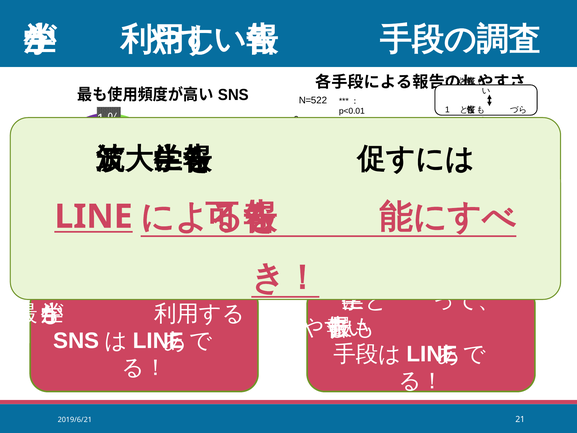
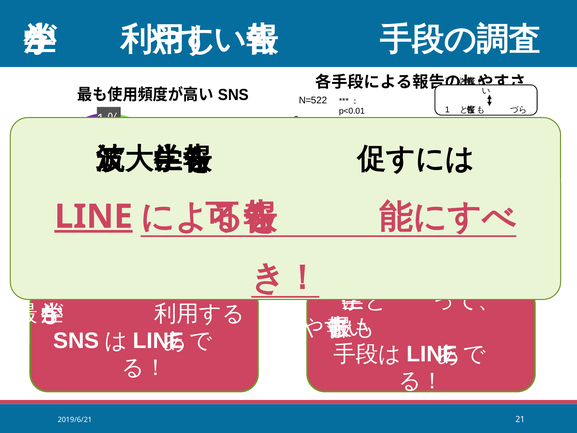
LINE underline: none -> present (94, 217)
